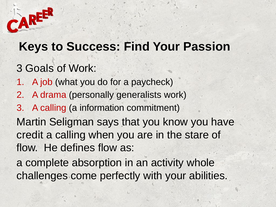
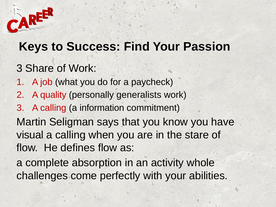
Goals: Goals -> Share (40, 68)
drama: drama -> quality (53, 95)
credit: credit -> visual (30, 135)
